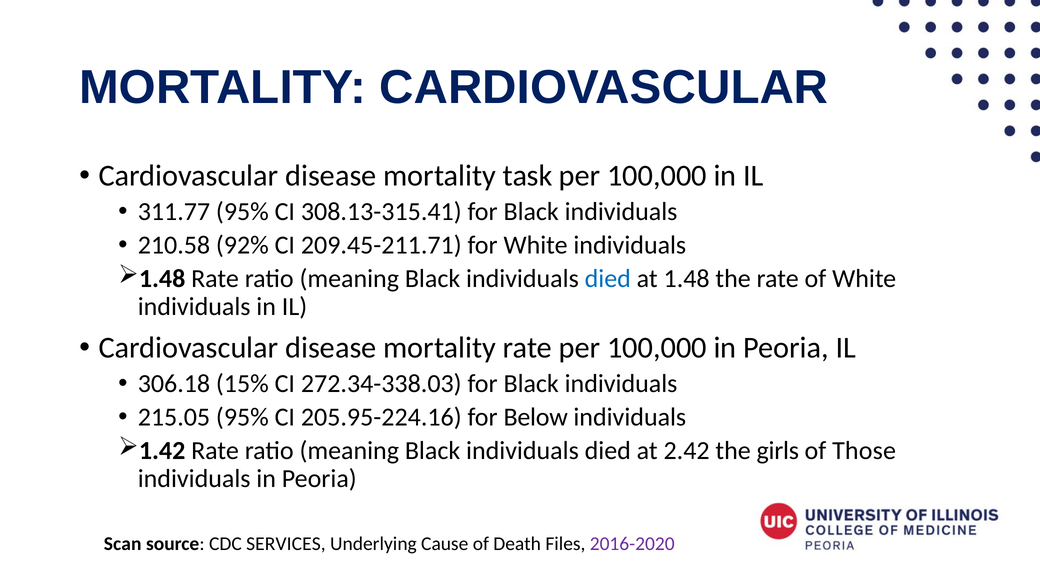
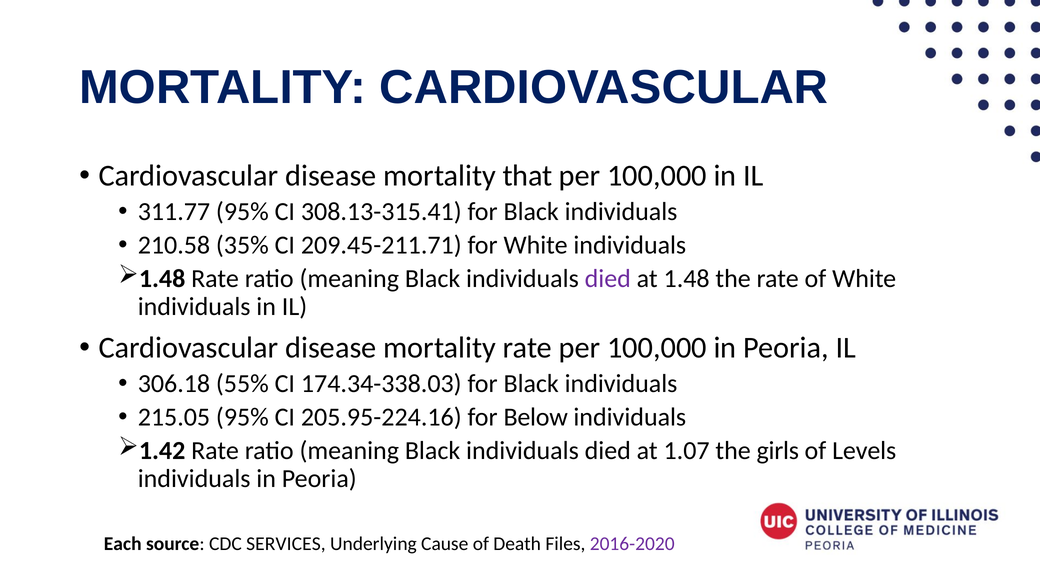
task: task -> that (528, 176)
92%: 92% -> 35% (242, 245)
died colour: blue -> purple (608, 279)
15%: 15% -> 55% (242, 384)
272.34-338.03: 272.34-338.03 -> 174.34-338.03 (381, 384)
2.42: 2.42 -> 1.07 (687, 451)
Those: Those -> Levels (864, 451)
Scan: Scan -> Each (123, 544)
